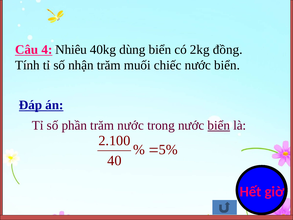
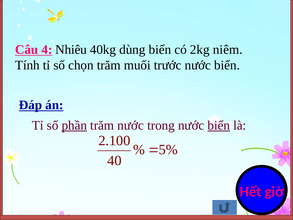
đồng: đồng -> niêm (228, 50)
nhận: nhận -> chọn (81, 65)
chiếc: chiếc -> trước (168, 65)
phần underline: none -> present (74, 125)
